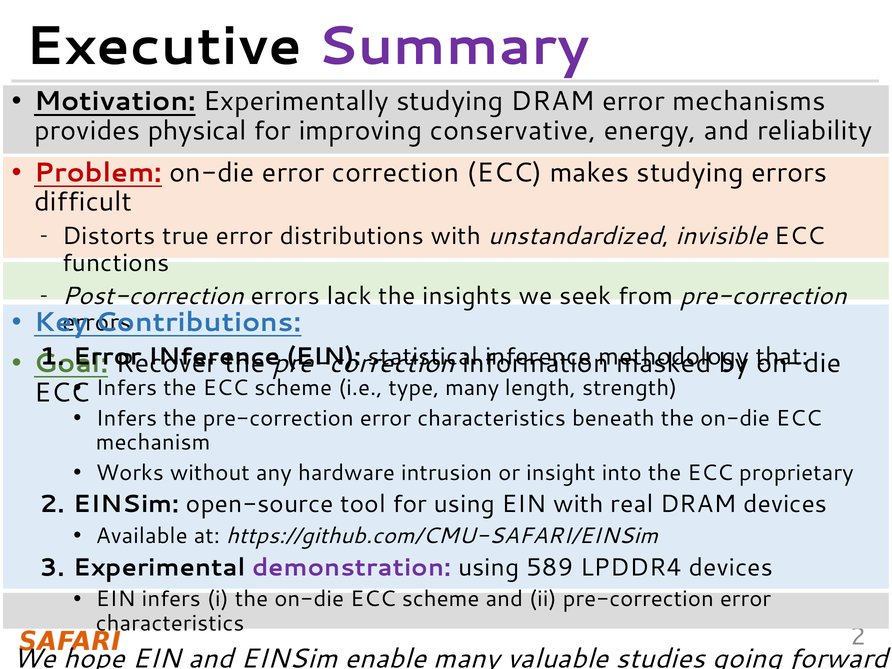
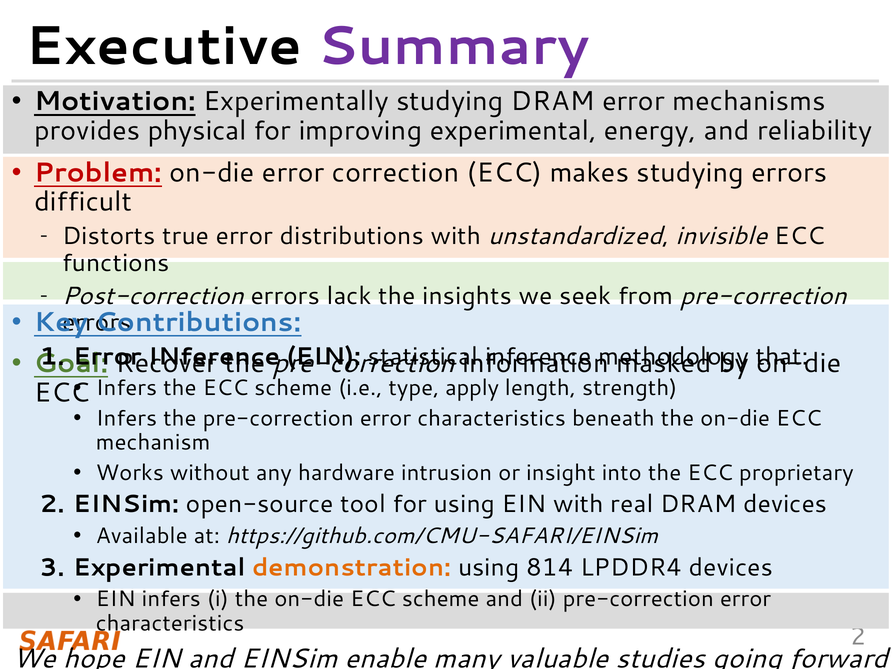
improving conservative: conservative -> experimental (513, 131)
type many: many -> apply (472, 388)
demonstration colour: purple -> orange (352, 567)
589: 589 -> 814 (550, 567)
